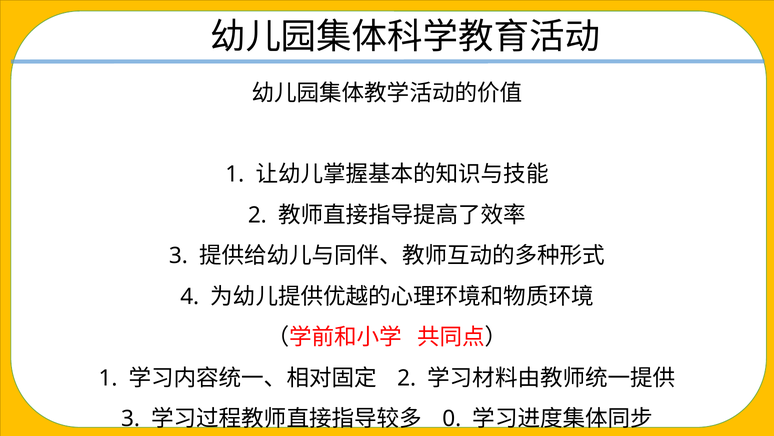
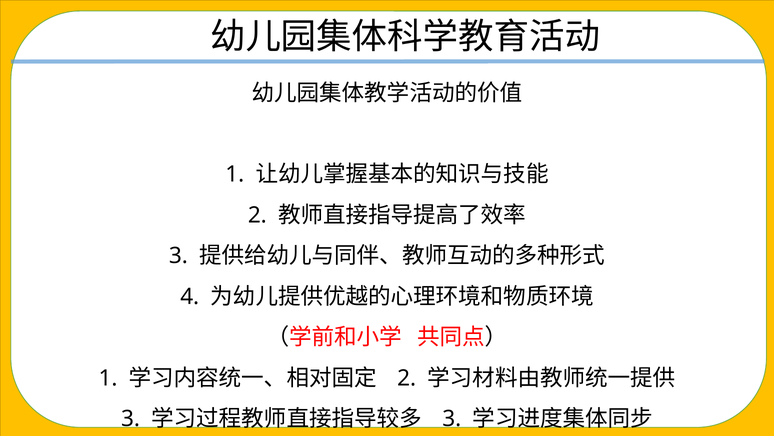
0: 0 -> 3 (452, 418)
